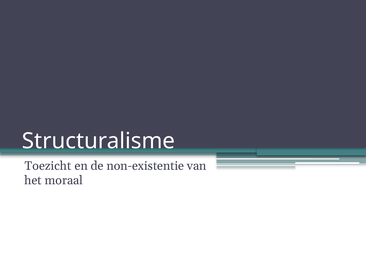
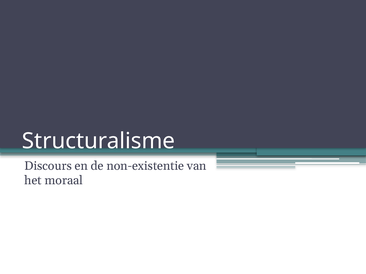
Toezicht: Toezicht -> Discours (48, 166)
